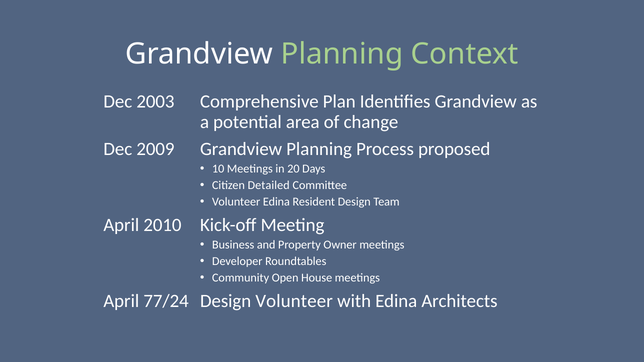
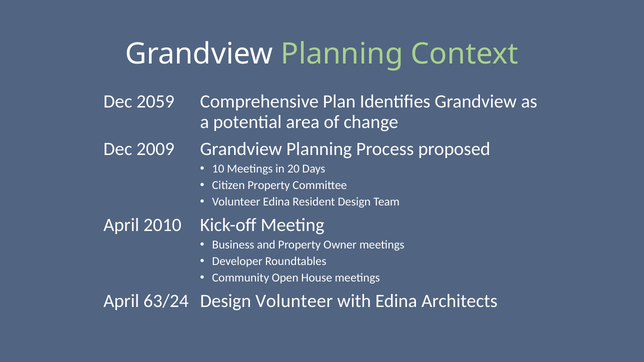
2003: 2003 -> 2059 (155, 102)
Citizen Detailed: Detailed -> Property (269, 185)
77/24: 77/24 -> 63/24 (166, 301)
